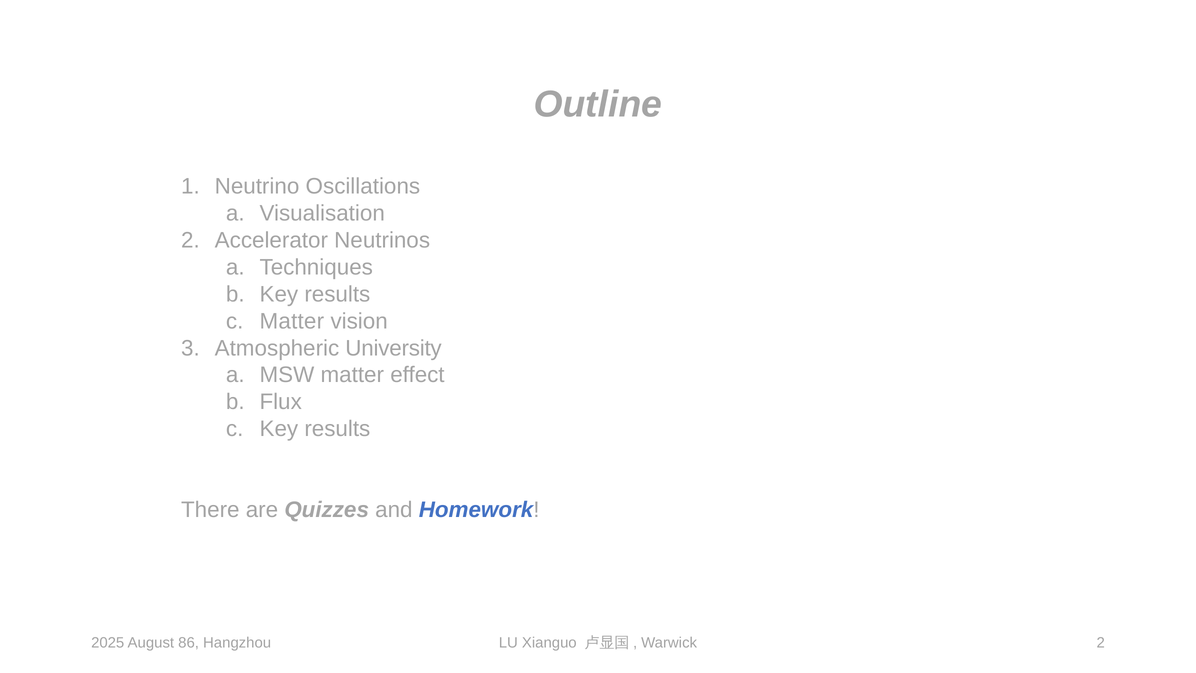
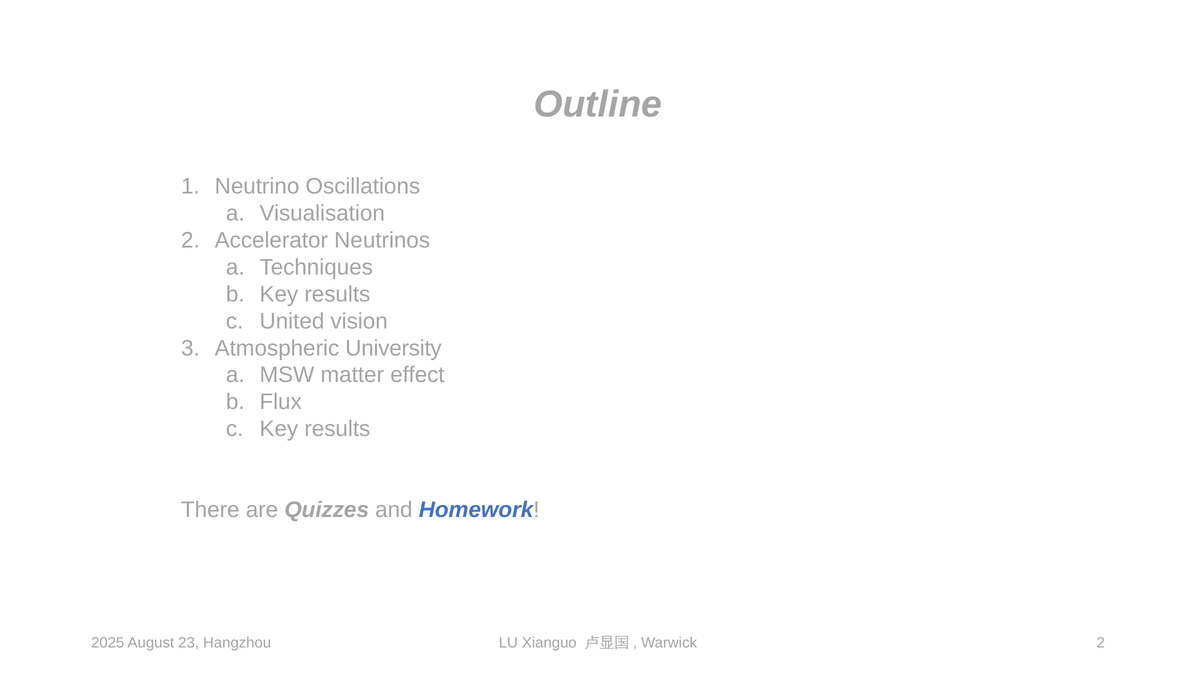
Matter: Matter -> United (292, 321)
86: 86 -> 23 (189, 642)
